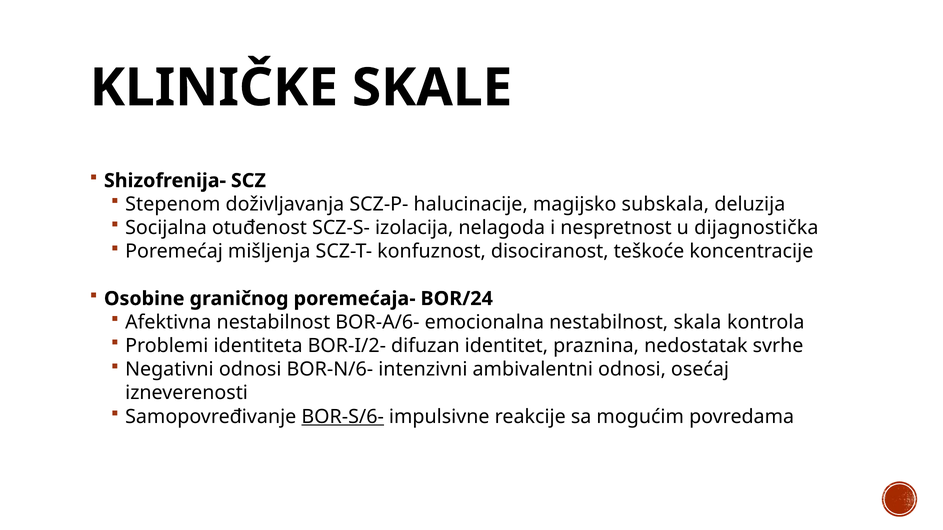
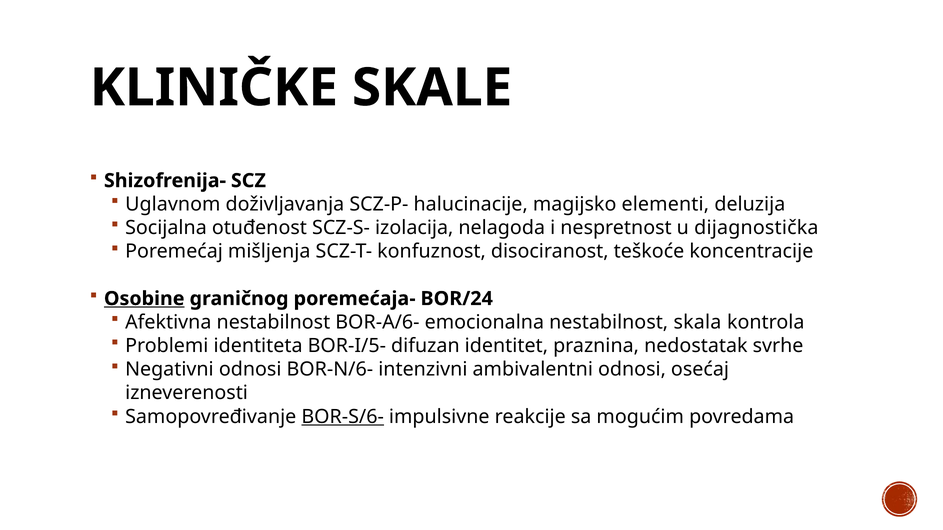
Stepenom: Stepenom -> Uglavnom (173, 204)
subskala: subskala -> elementi (665, 204)
Osobine underline: none -> present (144, 299)
BOR-I/2-: BOR-I/2- -> BOR-I/5- (347, 346)
